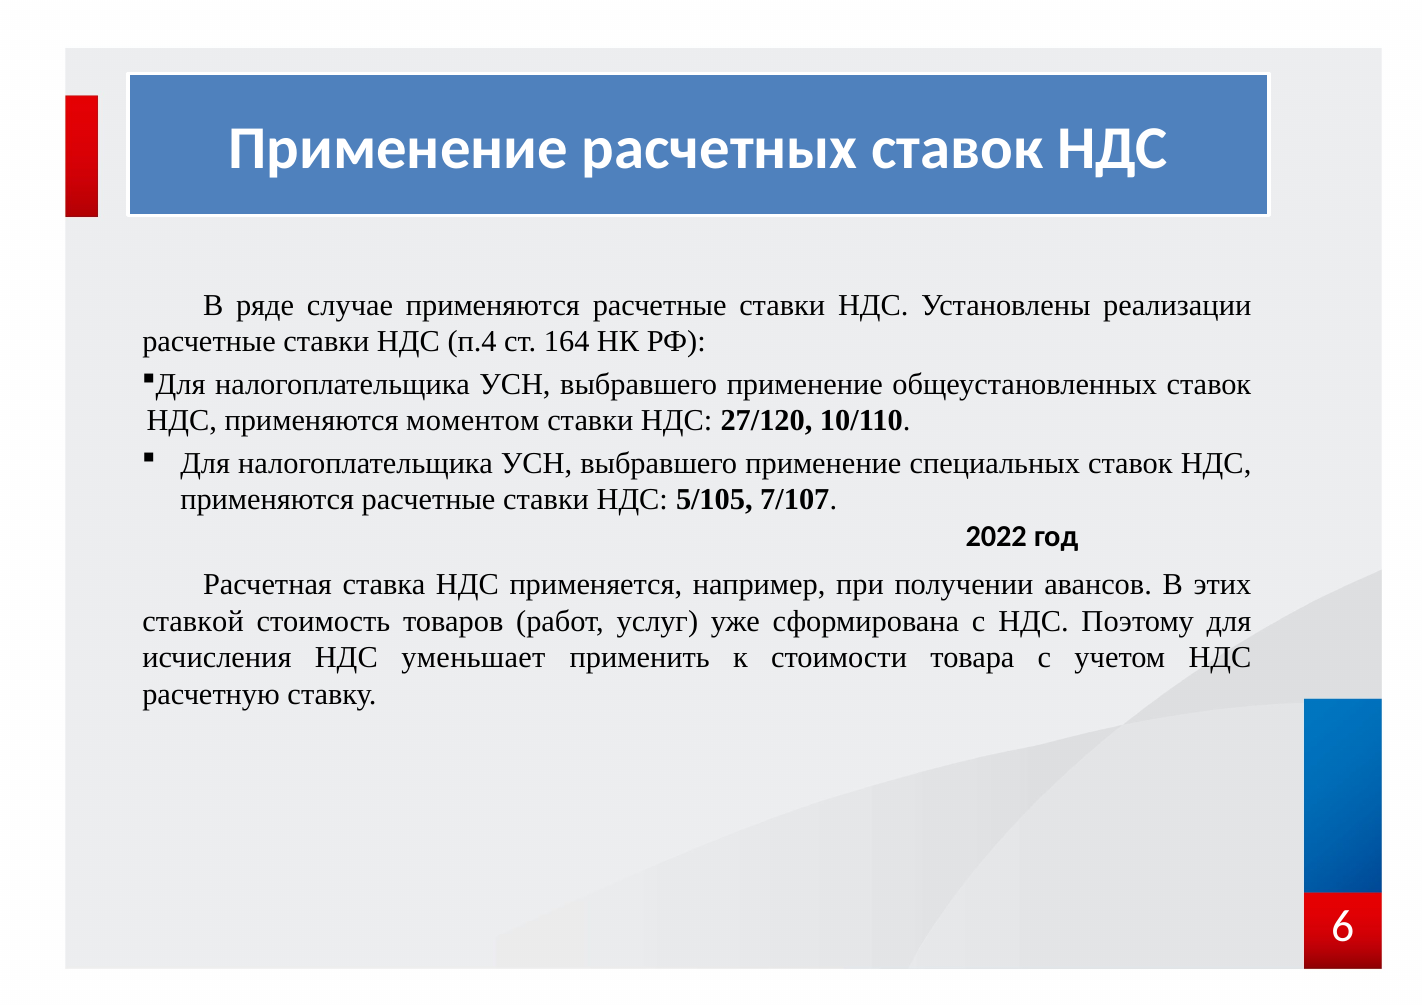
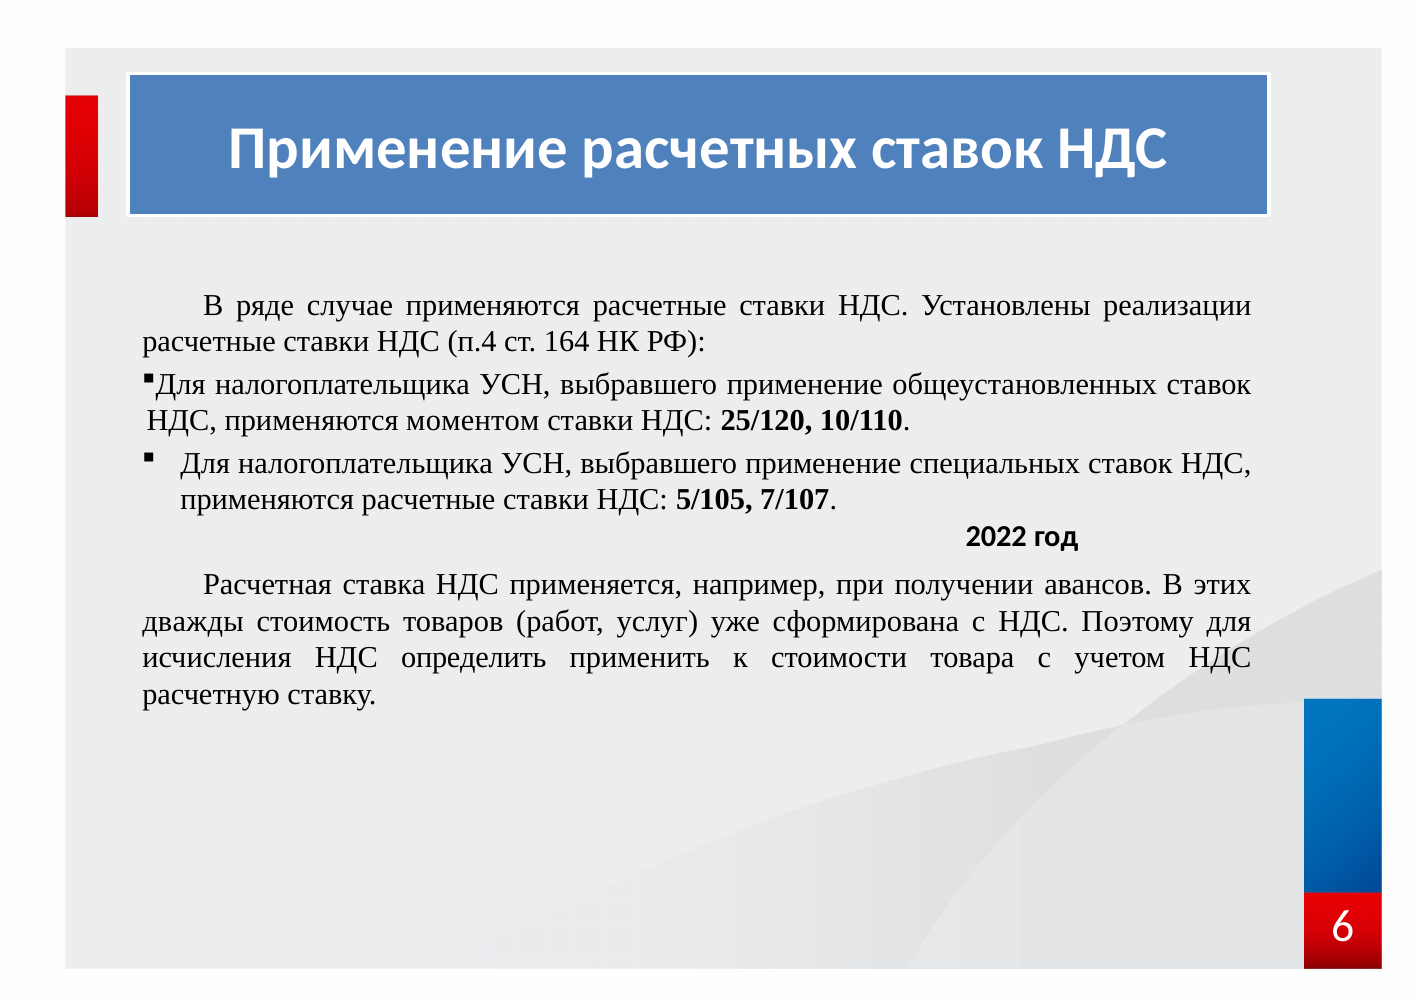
27/120: 27/120 -> 25/120 (766, 421)
ставкой: ставкой -> дважды (193, 622)
уменьшает: уменьшает -> определить (474, 658)
